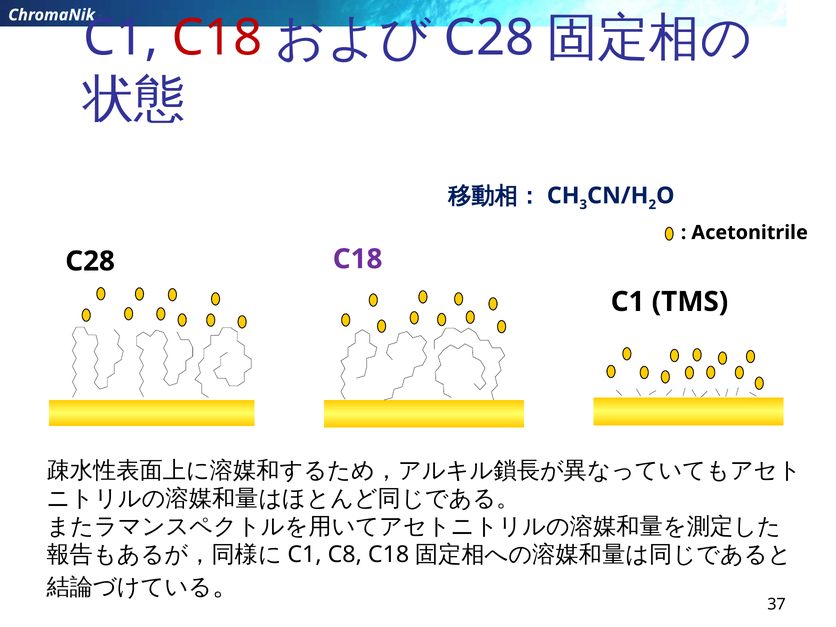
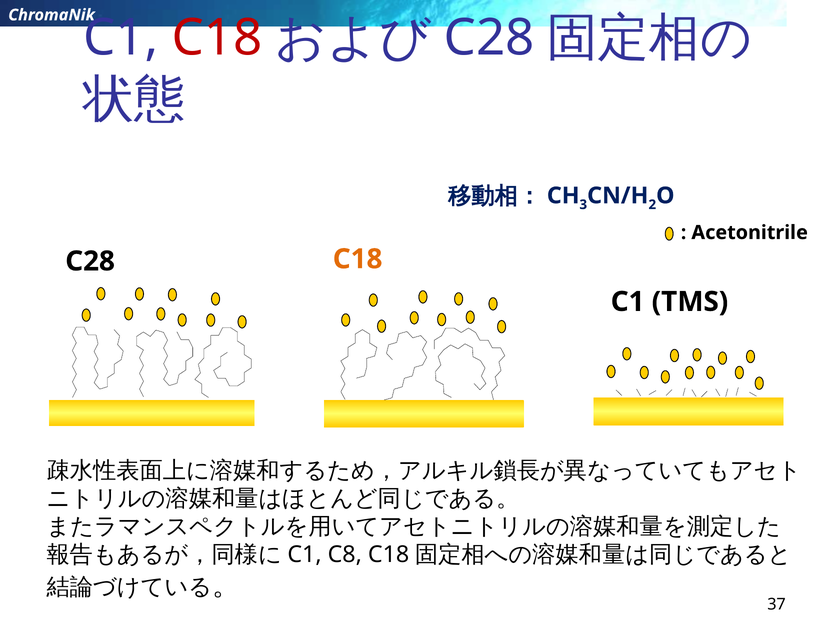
C18 colour: purple -> orange (358, 259)
